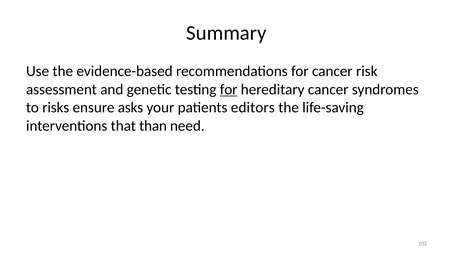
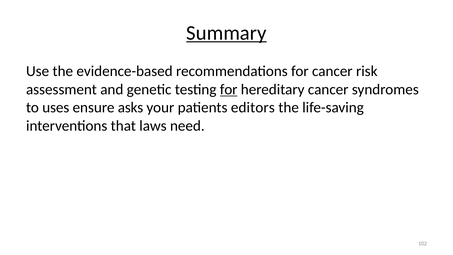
Summary underline: none -> present (226, 33)
risks: risks -> uses (56, 108)
than: than -> laws (153, 126)
